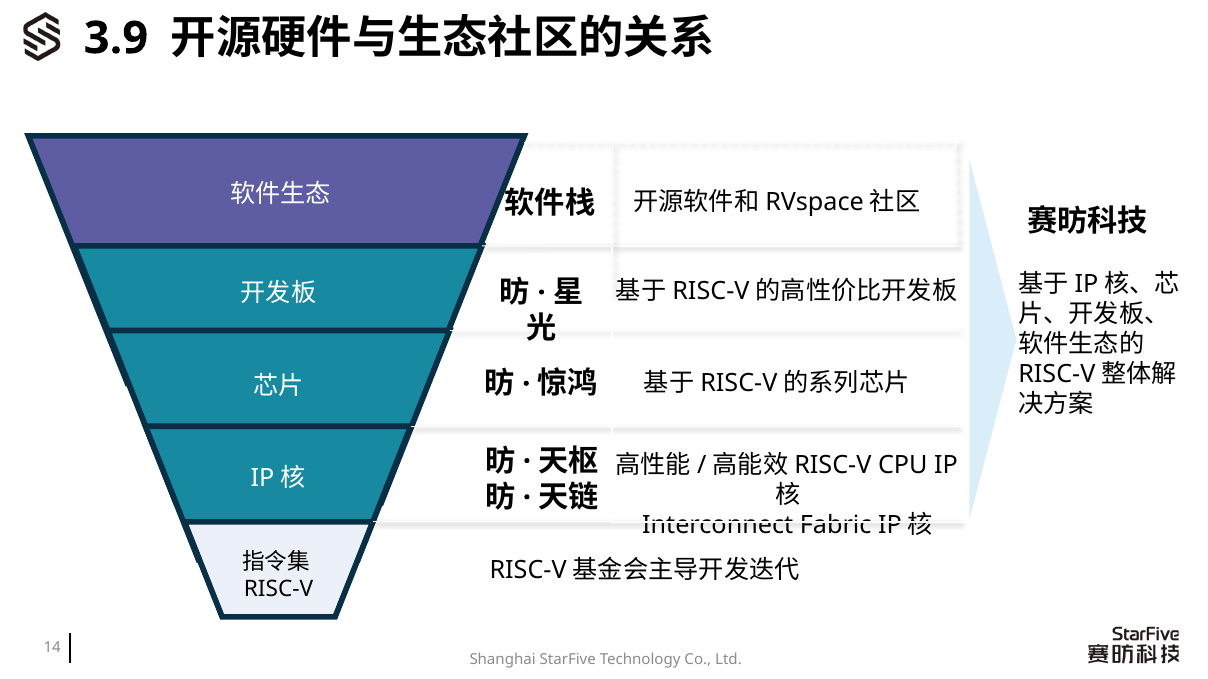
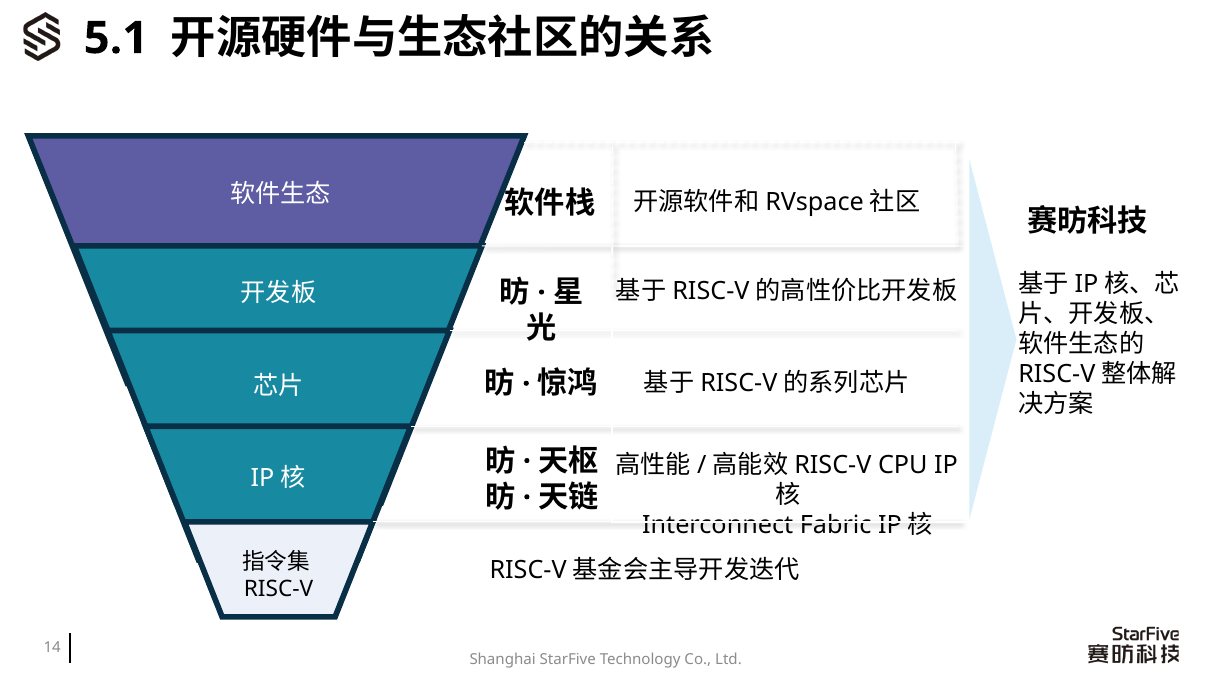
3.9: 3.9 -> 5.1 (116, 38)
